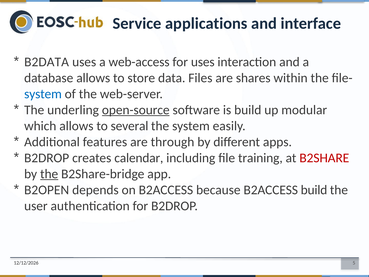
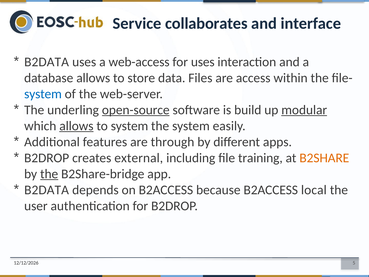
applications: applications -> collaborates (206, 23)
shares: shares -> access (253, 78)
modular underline: none -> present (304, 110)
allows underline: none -> present (76, 126)
to several: several -> system (130, 126)
calendar: calendar -> external (139, 158)
B2SHARE colour: red -> orange (324, 158)
B2OPEN: B2OPEN -> B2DATA (47, 190)
B2ACCESS build: build -> local (314, 190)
